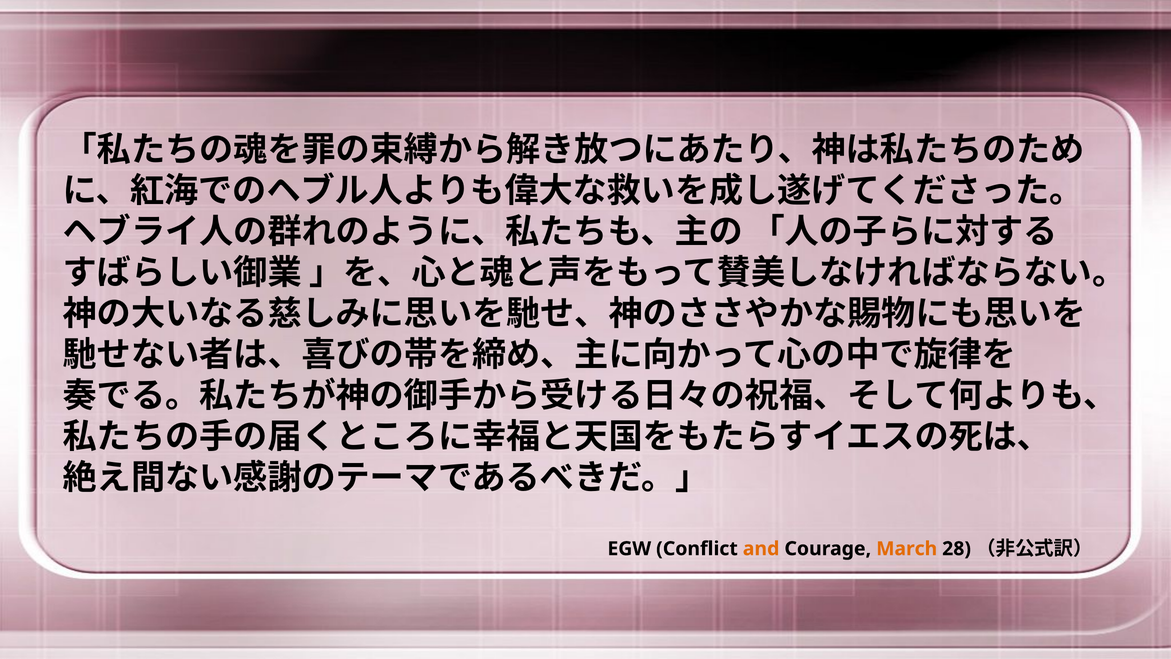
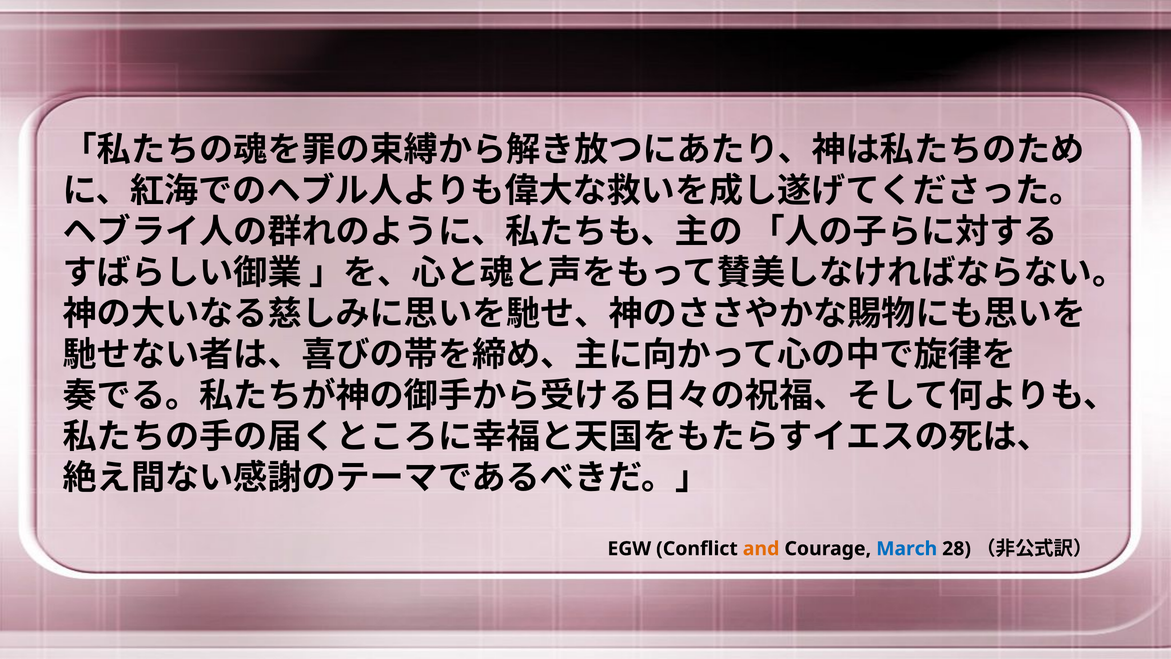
March colour: orange -> blue (907, 548)
